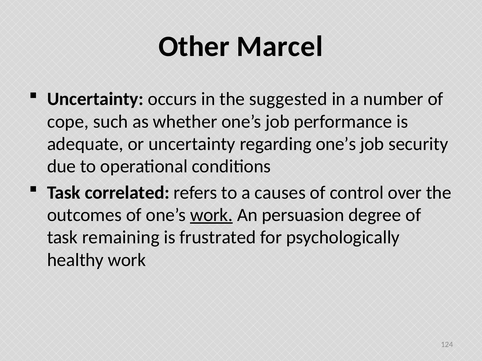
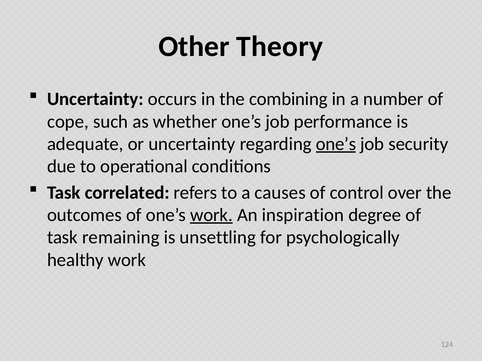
Marcel: Marcel -> Theory (280, 47)
suggested: suggested -> combining (288, 99)
one’s underline: none -> present (336, 144)
persuasion: persuasion -> inspiration (303, 215)
frustrated: frustrated -> unsettling (218, 238)
